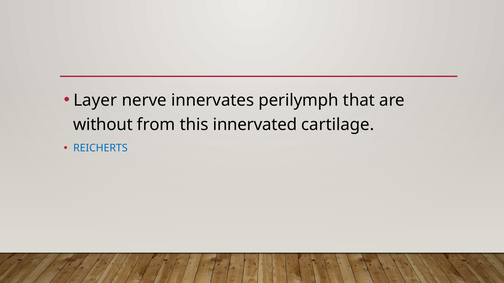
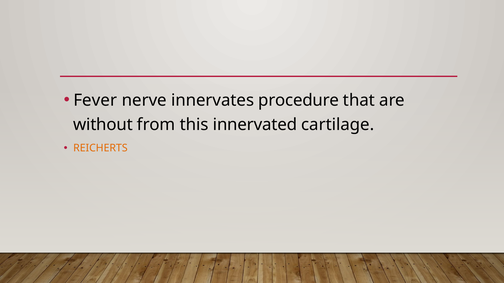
Layer: Layer -> Fever (95, 101)
perilymph: perilymph -> procedure (299, 101)
REICHERTS colour: blue -> orange (100, 148)
